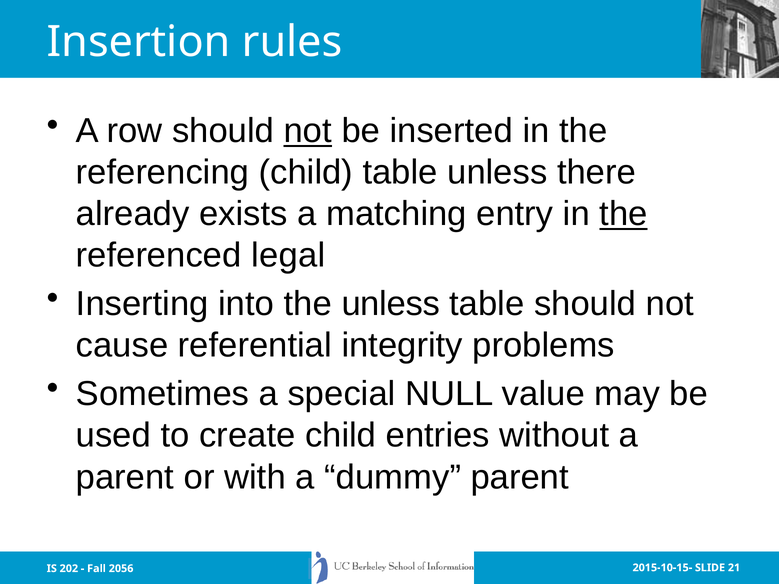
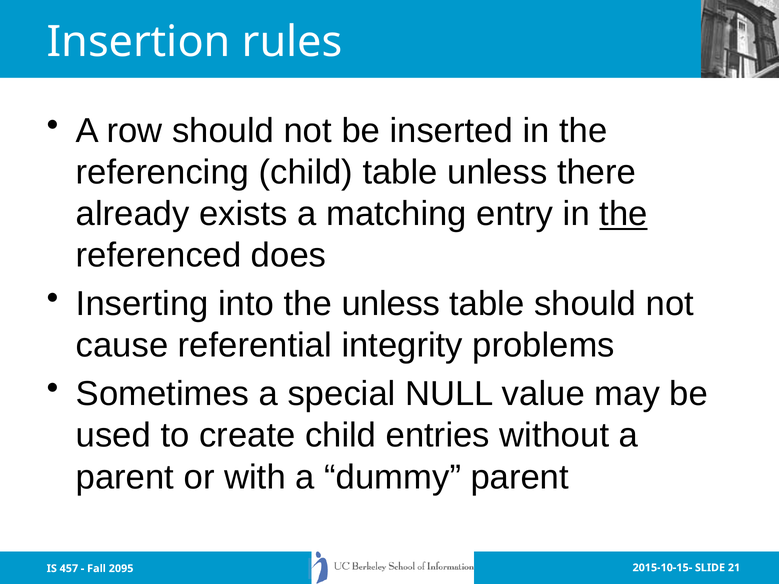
not underline: present -> none (308, 131)
legal: legal -> does (289, 256)
202: 202 -> 457 (69, 569)
2056: 2056 -> 2095 (121, 569)
